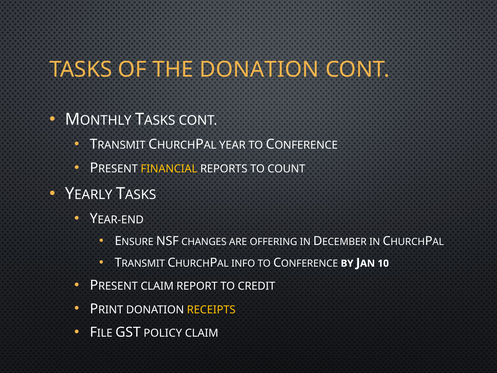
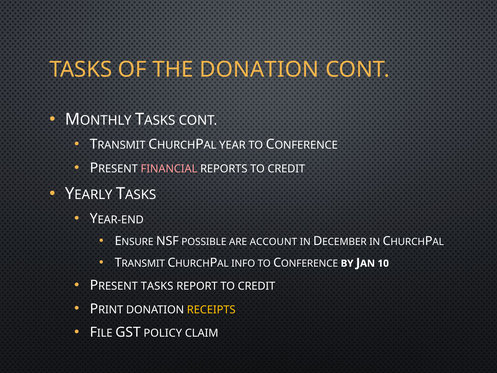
FINANCIAL colour: yellow -> pink (169, 169)
REPORTS TO COUNT: COUNT -> CREDIT (286, 169)
CHANGES: CHANGES -> POSSIBLE (204, 242)
OFFERING: OFFERING -> ACCOUNT (273, 242)
CLAIM: CLAIM -> TASKS (157, 286)
